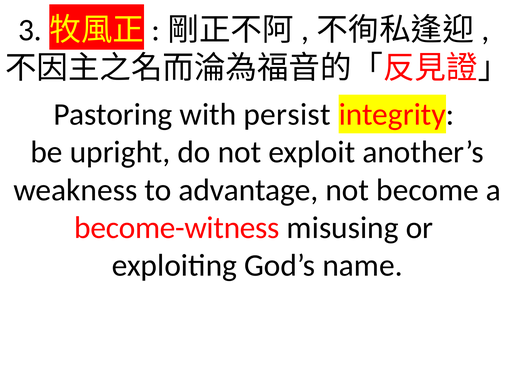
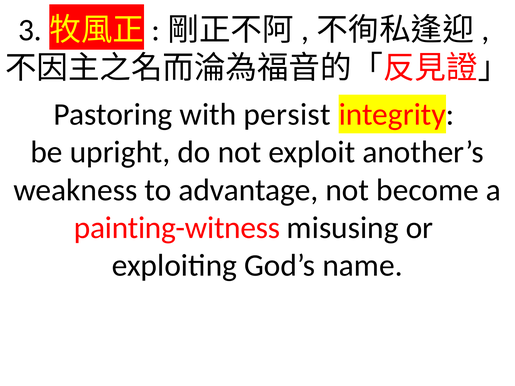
become-witness: become-witness -> painting-witness (177, 228)
